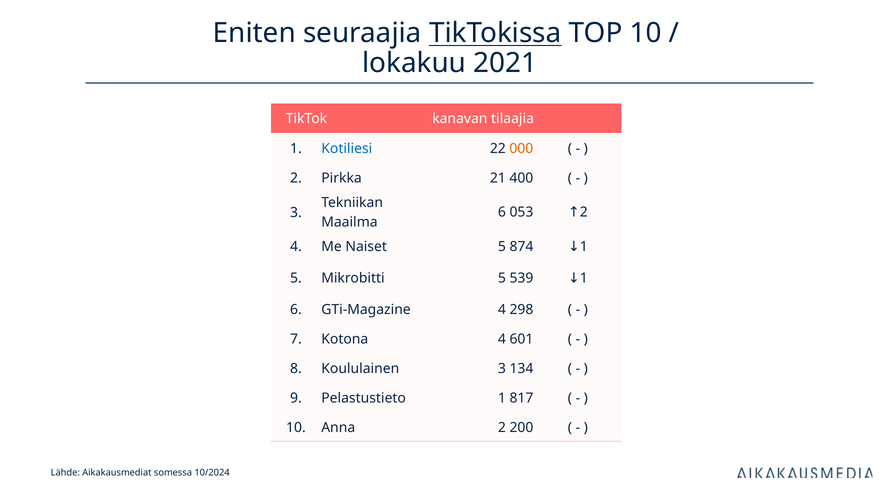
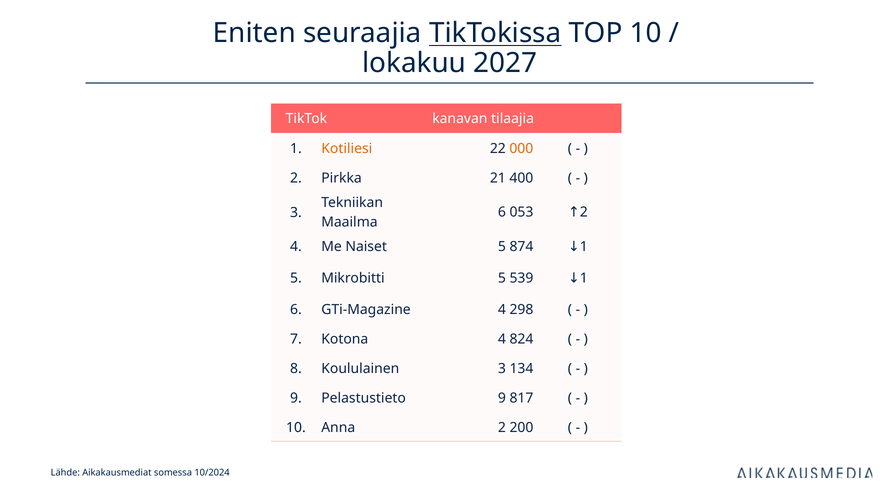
2021: 2021 -> 2027 (505, 63)
Kotiliesi colour: blue -> orange (347, 149)
601: 601 -> 824 (521, 339)
Pelastustieto 1: 1 -> 9 (502, 398)
